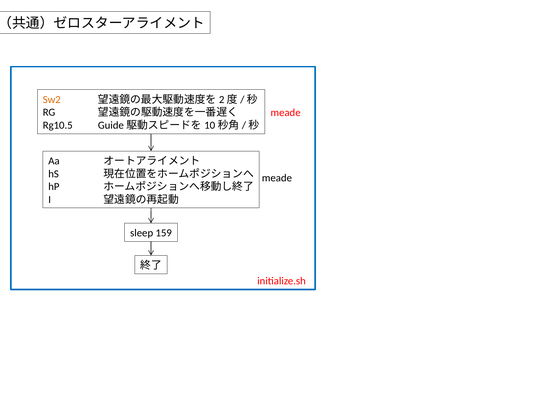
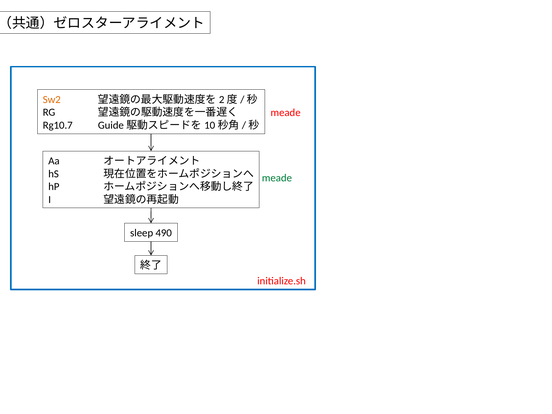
Rg10.5: Rg10.5 -> Rg10.7 (58, 125)
meade colour: black -> green (277, 178)
159: 159 -> 490 (164, 233)
